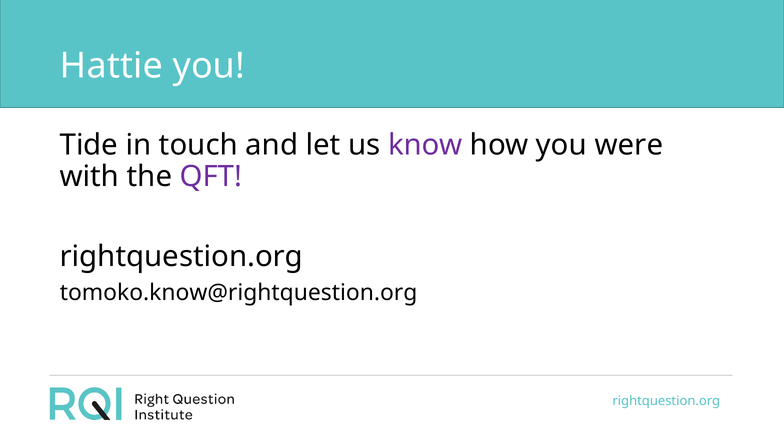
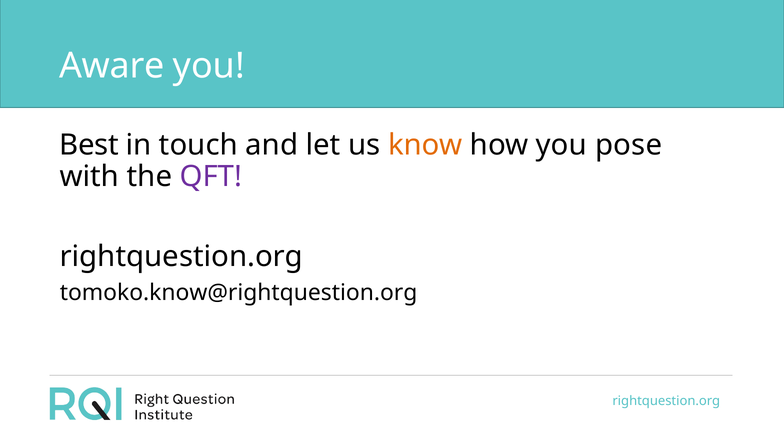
Hattie: Hattie -> Aware (112, 66)
Tide: Tide -> Best (89, 145)
know colour: purple -> orange (425, 145)
were: were -> pose (629, 145)
